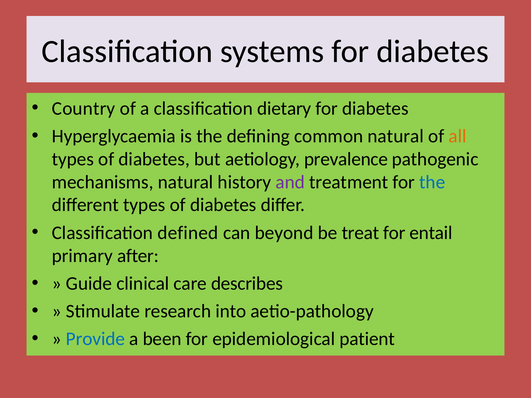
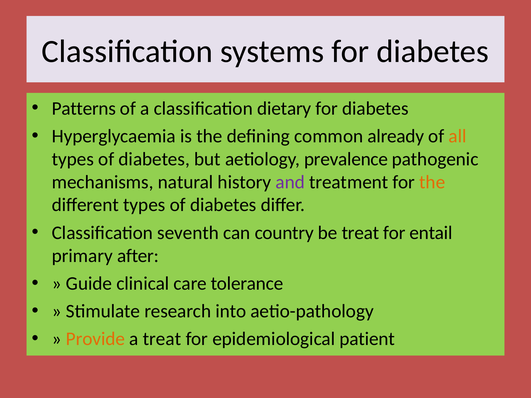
Country: Country -> Patterns (84, 108)
common natural: natural -> already (396, 136)
the colour: blue -> orange (432, 182)
defined: defined -> seventh (188, 233)
beyond: beyond -> country (284, 233)
describes: describes -> tolerance (247, 284)
Provide colour: blue -> orange (95, 339)
a been: been -> treat (162, 339)
